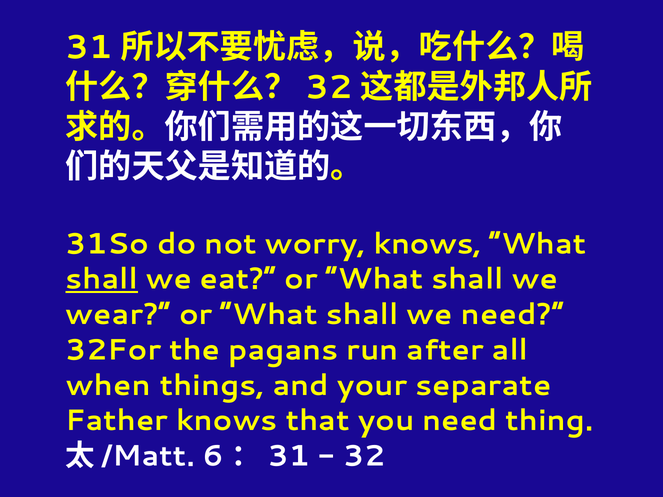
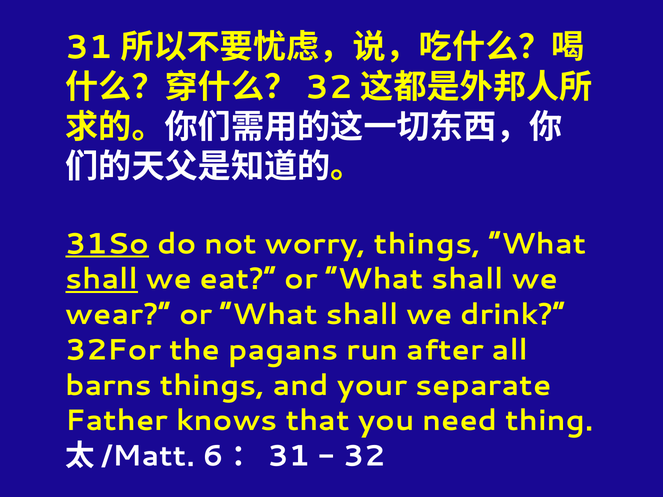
31So underline: none -> present (107, 244)
worry knows: knows -> things (427, 244)
we need: need -> drink (513, 315)
when: when -> barns (108, 385)
